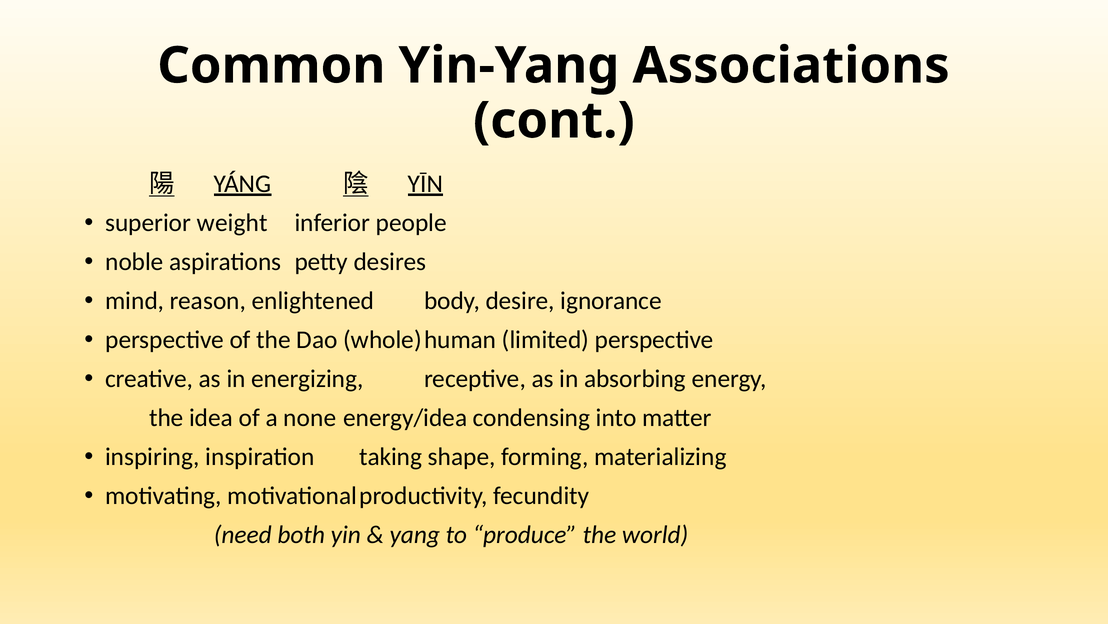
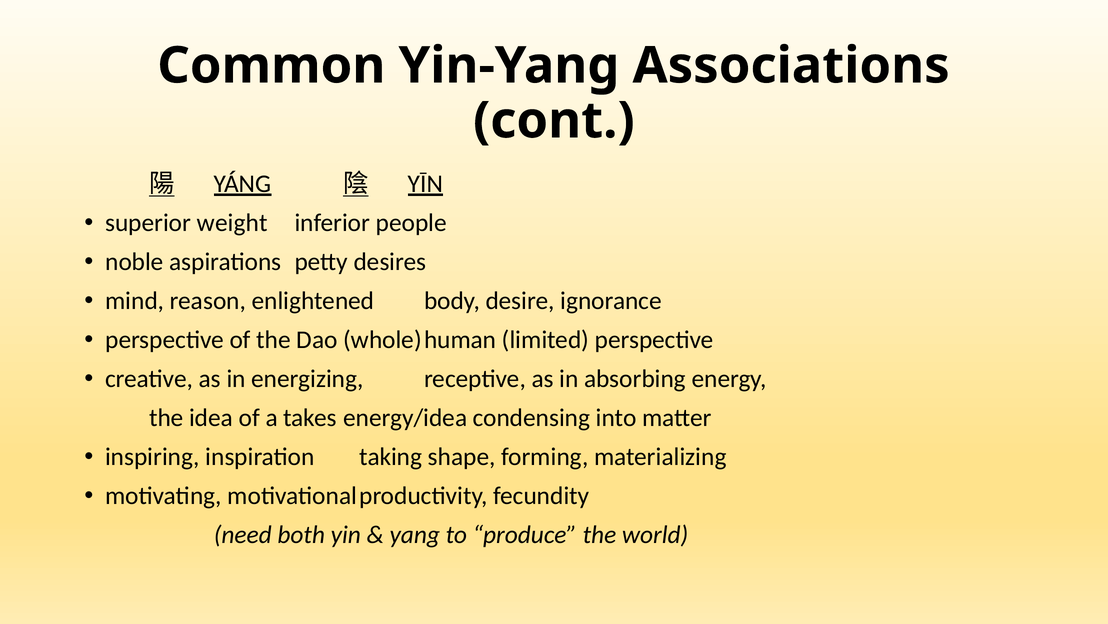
none: none -> takes (310, 417)
